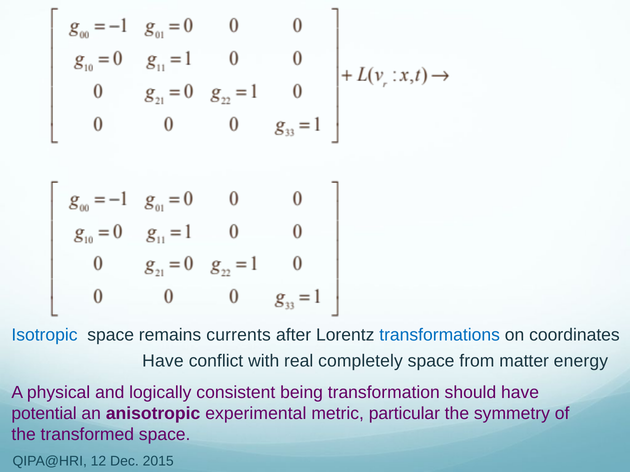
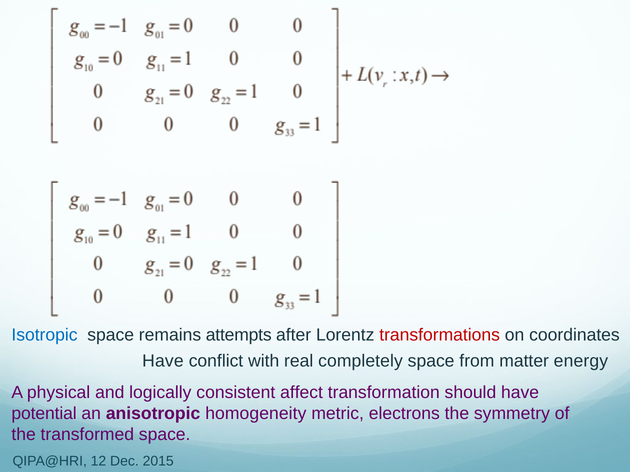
currents: currents -> attempts (239, 335)
transformations colour: blue -> red (440, 335)
being: being -> affect (302, 393)
experimental: experimental -> homogeneity (256, 414)
particular: particular -> electrons (404, 414)
